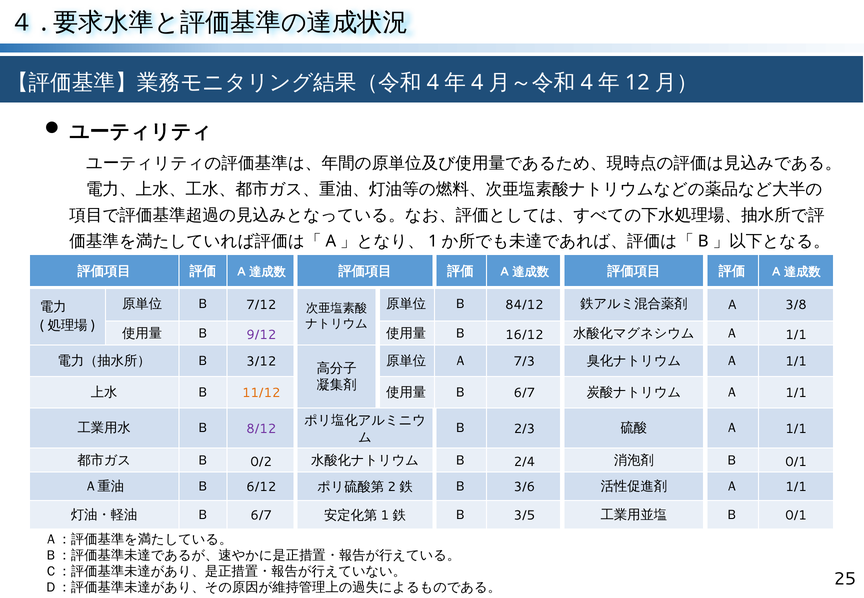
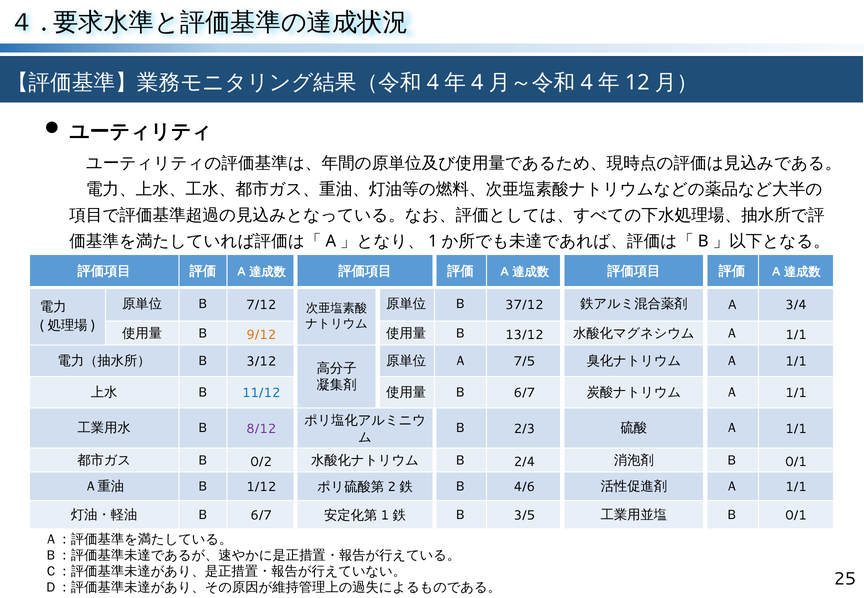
84/12: 84/12 -> 37/12 (524, 305)
3/8: 3/8 -> 3/4 (796, 305)
9/12 colour: purple -> orange (261, 335)
16/12: 16/12 -> 13/12 (524, 335)
7/3: 7/3 -> 7/5 (524, 361)
11/12 colour: orange -> blue (261, 393)
6/12: 6/12 -> 1/12 (261, 487)
3/6: 3/6 -> 4/6 (524, 487)
